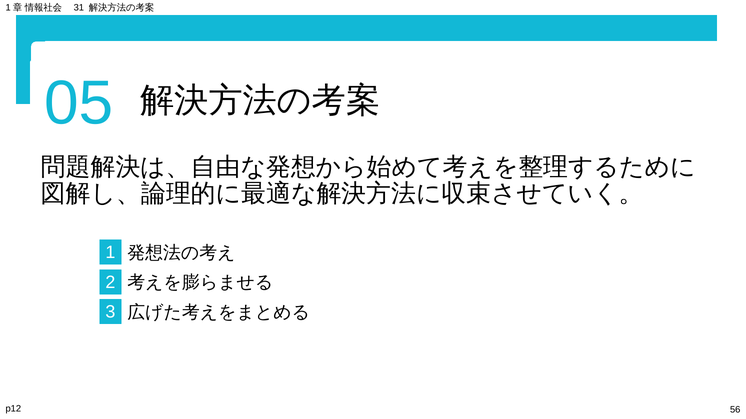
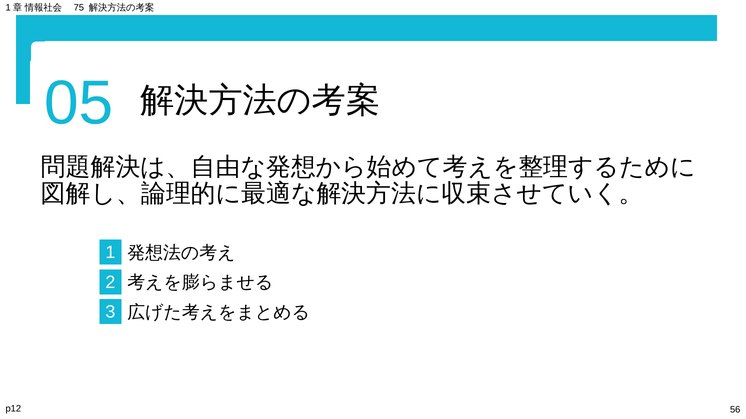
31: 31 -> 75 (79, 8)
